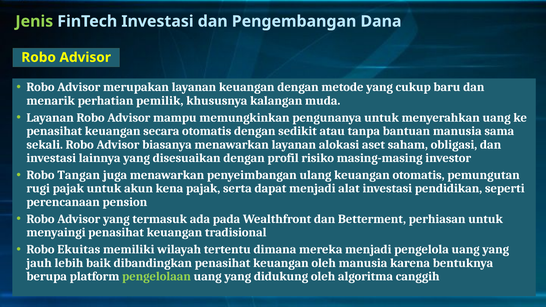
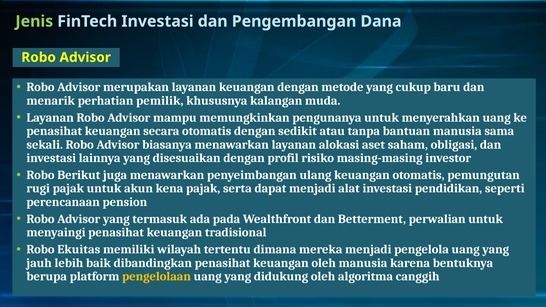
Tangan: Tangan -> Berikut (79, 175)
perhiasan: perhiasan -> perwalian (437, 219)
pengelolaan colour: light green -> yellow (157, 277)
